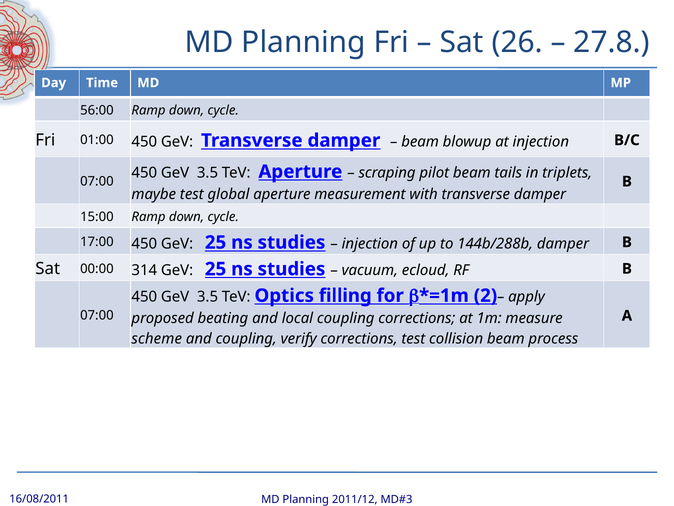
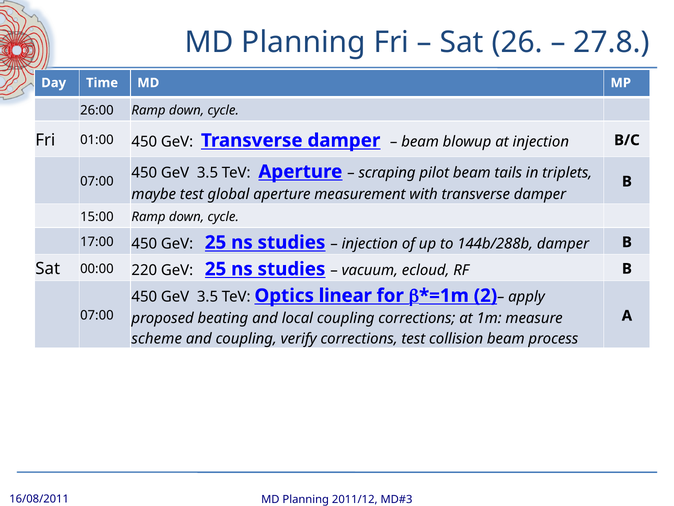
56:00: 56:00 -> 26:00 (97, 110)
314: 314 -> 220 (144, 270)
filling: filling -> linear (345, 295)
